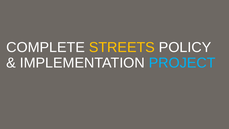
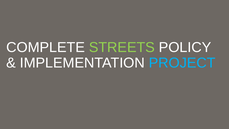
STREETS colour: yellow -> light green (122, 47)
